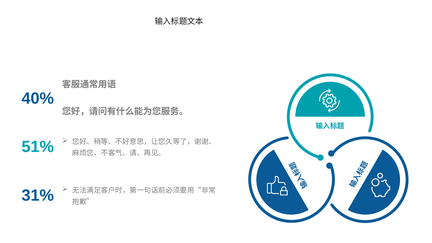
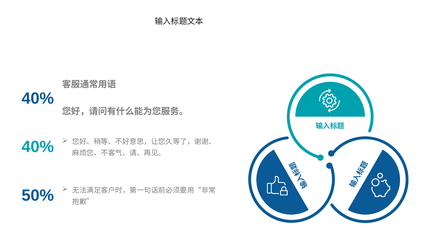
51%: 51% -> 40% (38, 147)
31%: 31% -> 50% (38, 195)
